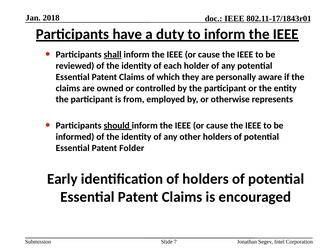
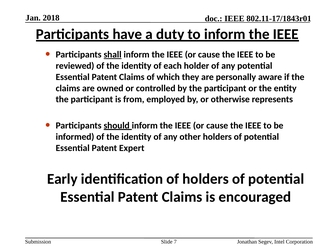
Folder: Folder -> Expert (132, 147)
